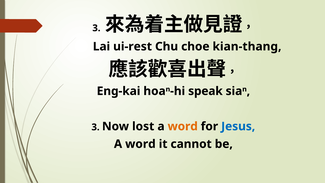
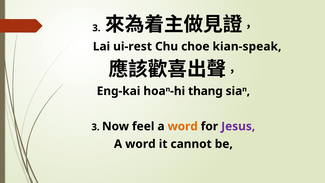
kian-thang: kian-thang -> kian-speak (247, 46)
speak: speak -> thang (205, 91)
lost: lost -> feel (143, 126)
Jesus colour: blue -> purple (238, 126)
